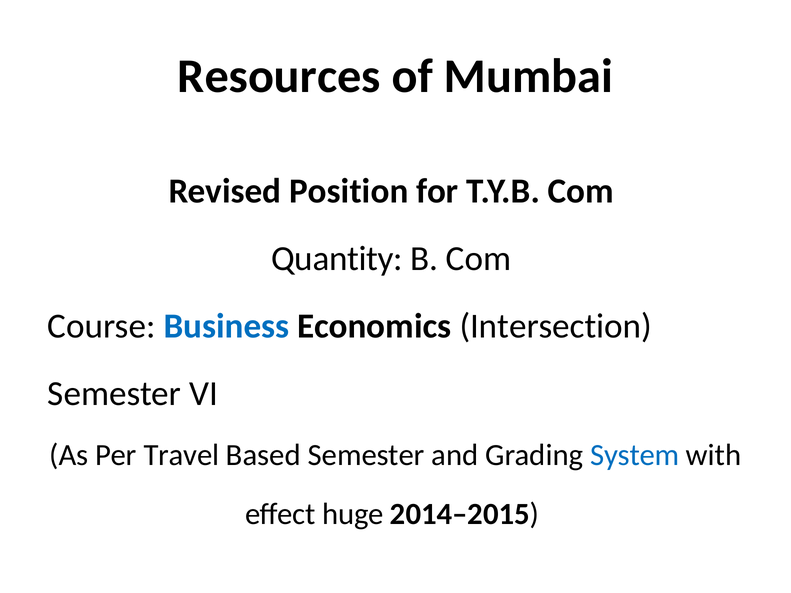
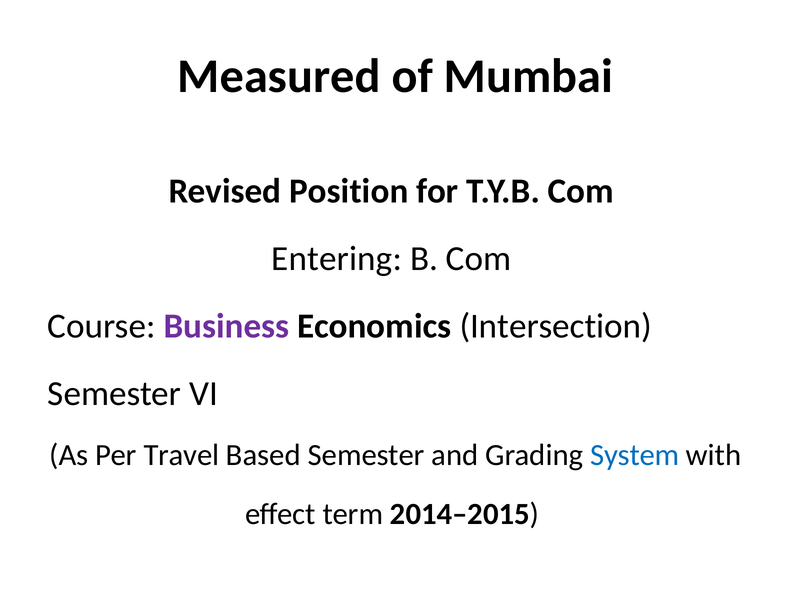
Resources: Resources -> Measured (279, 77)
Quantity: Quantity -> Entering (337, 259)
Business colour: blue -> purple (227, 326)
huge: huge -> term (353, 514)
